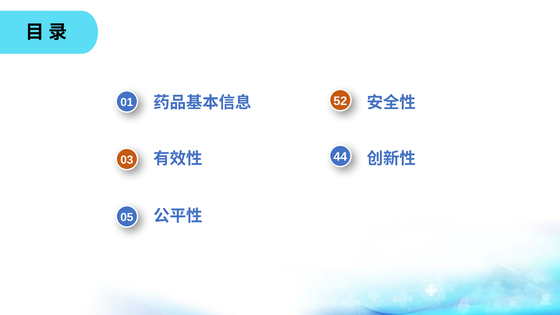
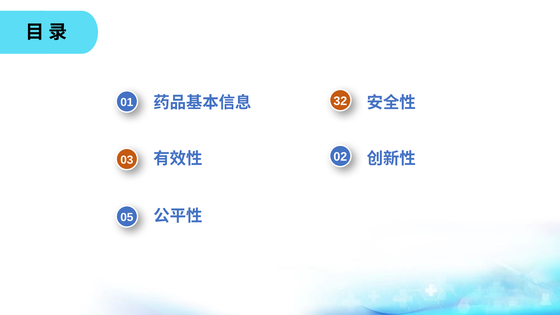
52: 52 -> 32 (340, 101)
44: 44 -> 02 (340, 157)
